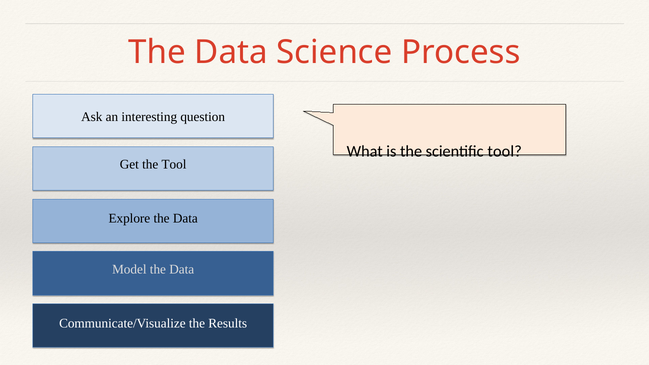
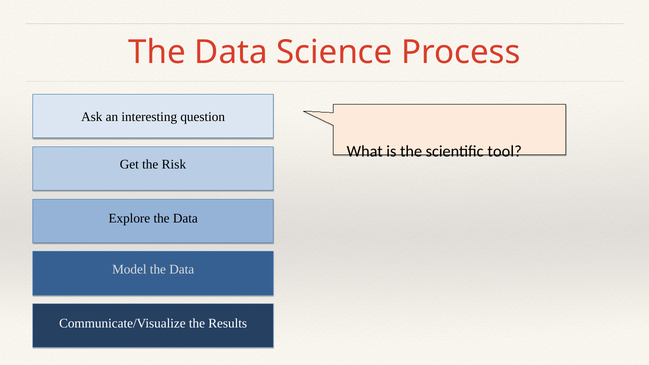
the Tool: Tool -> Risk (174, 165)
